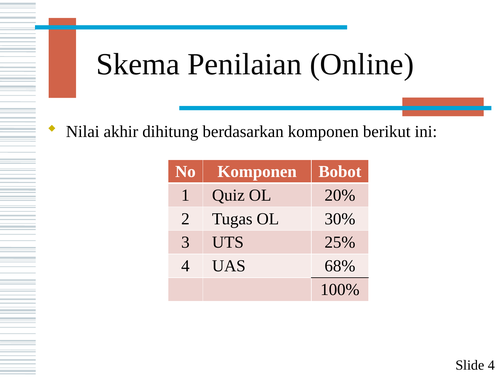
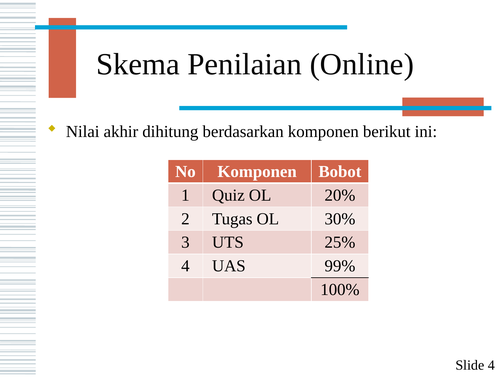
68%: 68% -> 99% (340, 266)
